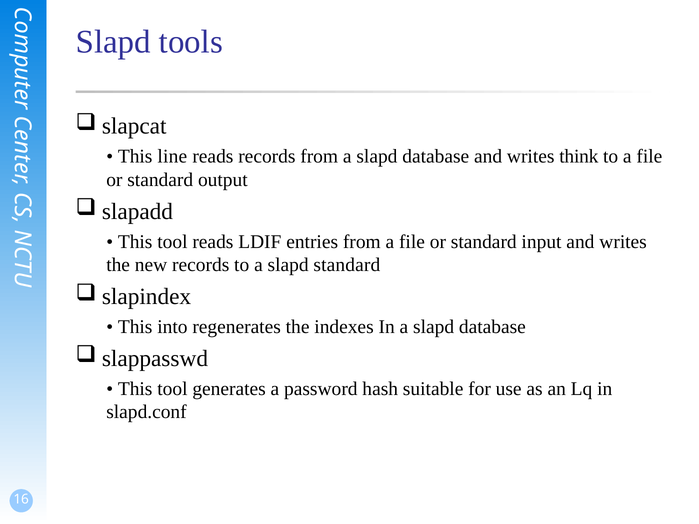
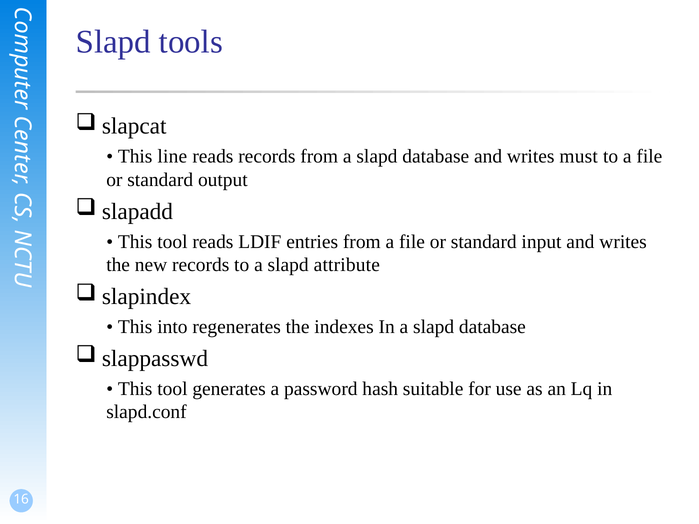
think: think -> must (579, 157)
slapd standard: standard -> attribute (347, 265)
